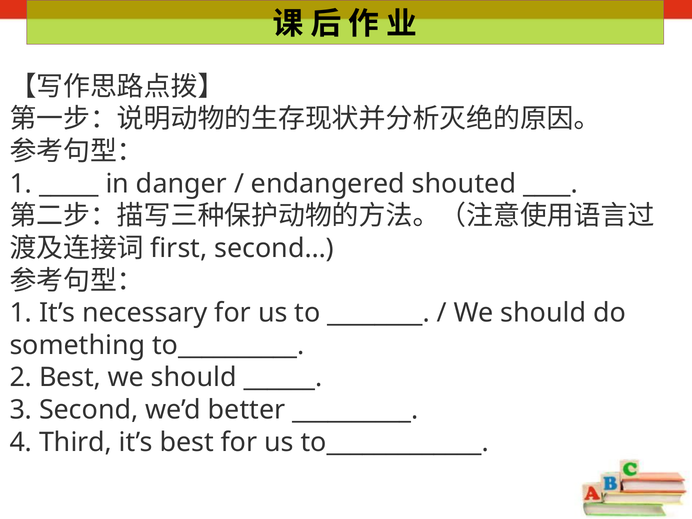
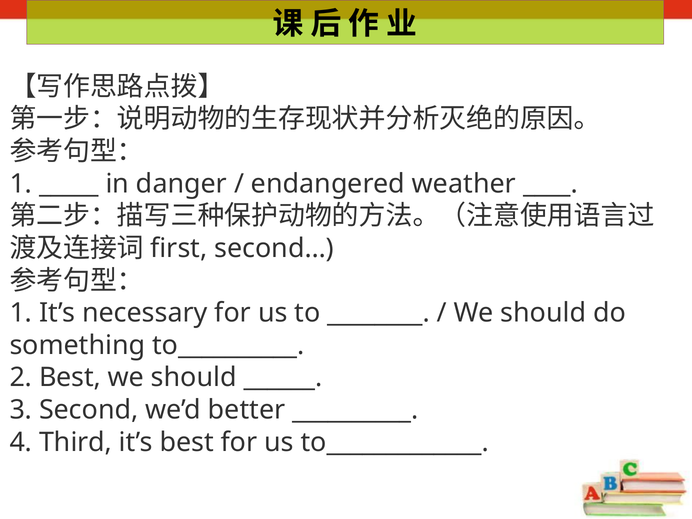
shouted: shouted -> weather (464, 184)
